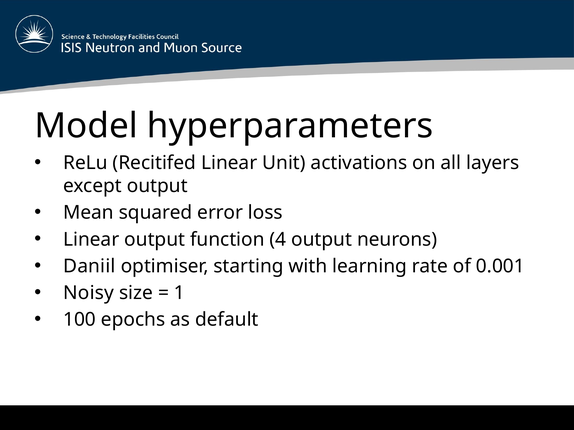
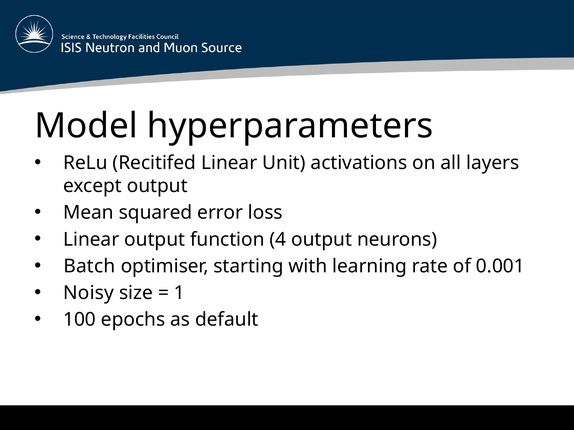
Daniil: Daniil -> Batch (89, 266)
